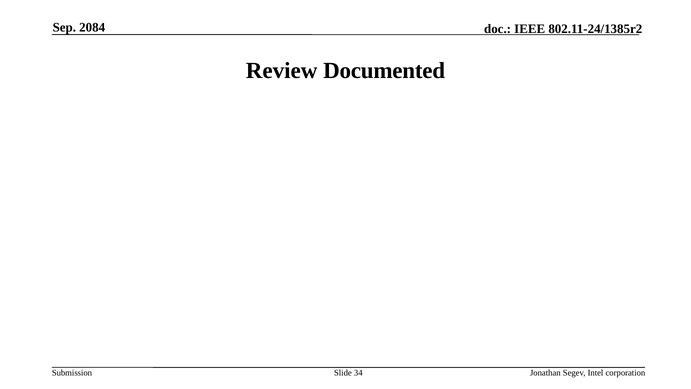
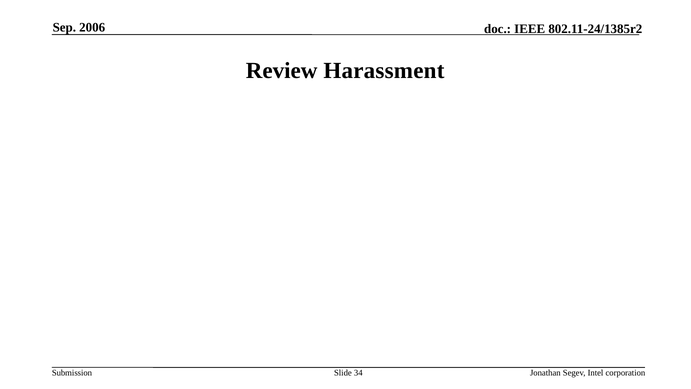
2084: 2084 -> 2006 (92, 27)
Documented: Documented -> Harassment (384, 71)
